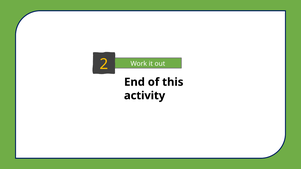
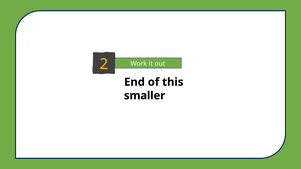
activity: activity -> smaller (145, 96)
